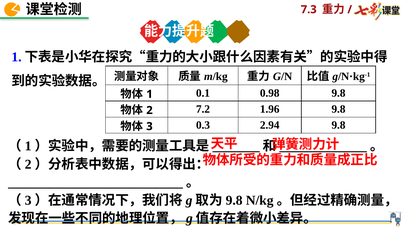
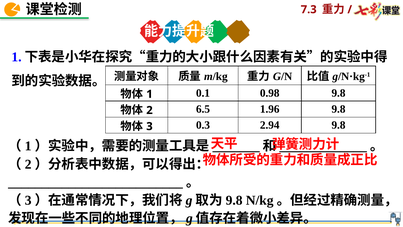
7.2: 7.2 -> 6.5 (203, 109)
